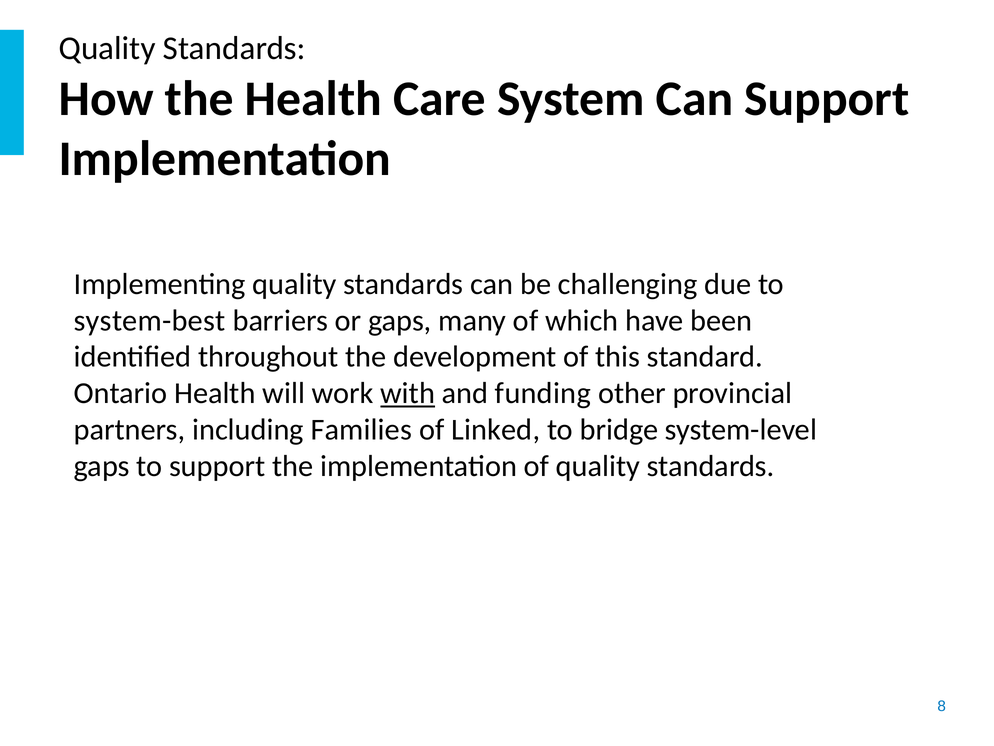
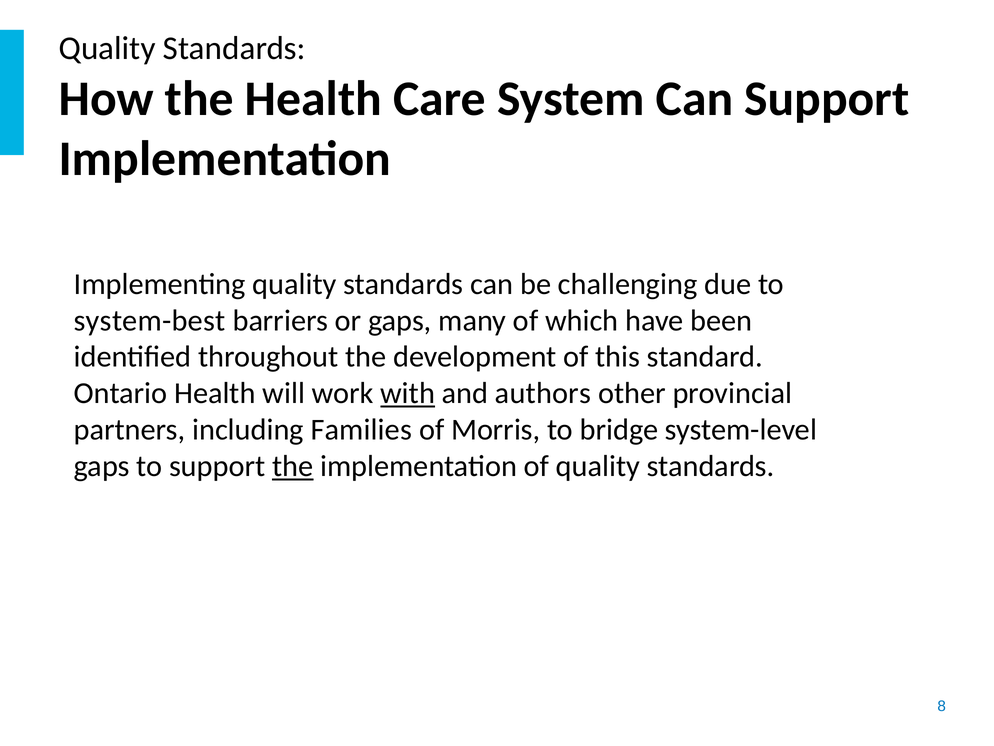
funding: funding -> authors (543, 393)
Linked: Linked -> Morris (496, 430)
the underline: none -> present (293, 466)
